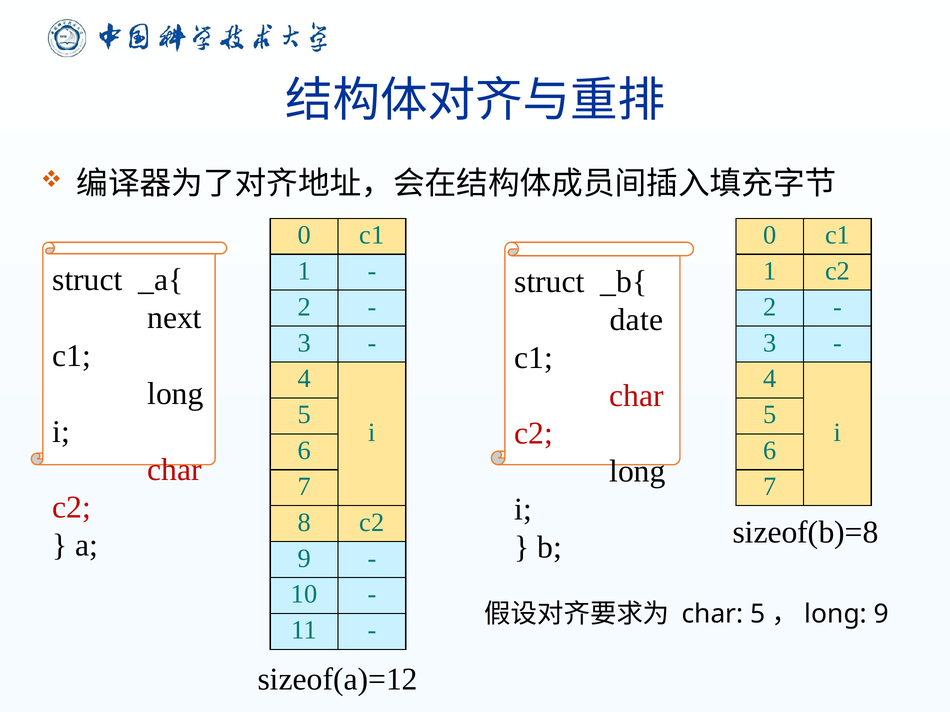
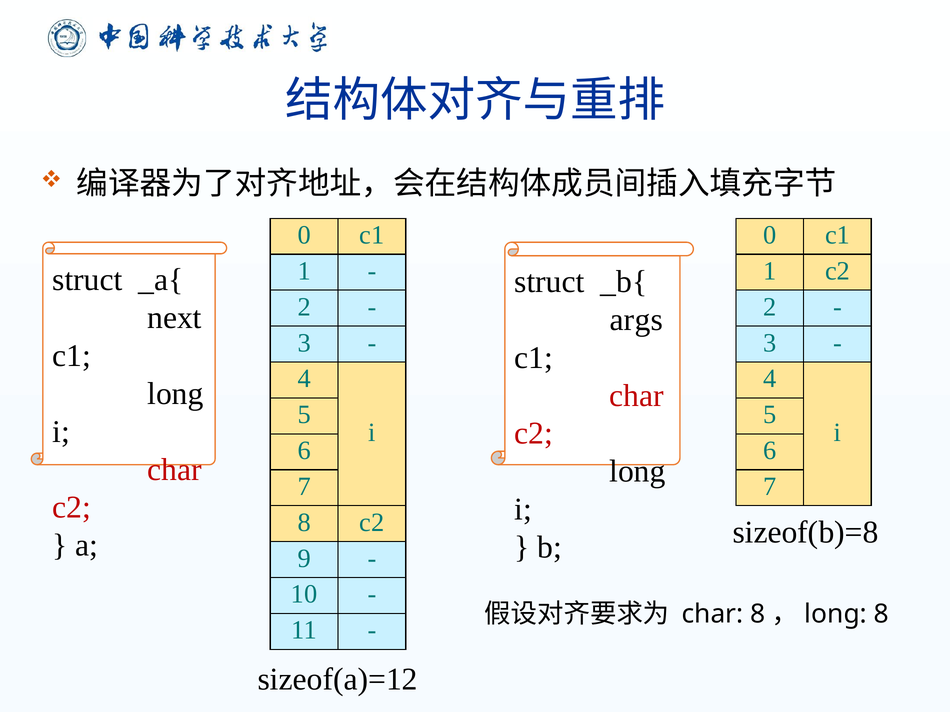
date: date -> args (636, 320)
char 5: 5 -> 8 (758, 614)
long 9: 9 -> 8 (881, 614)
